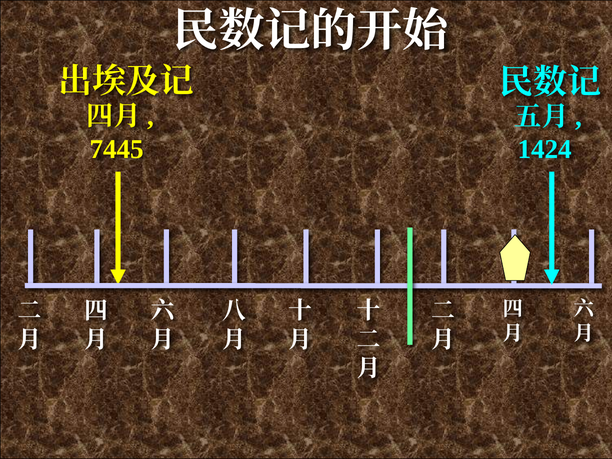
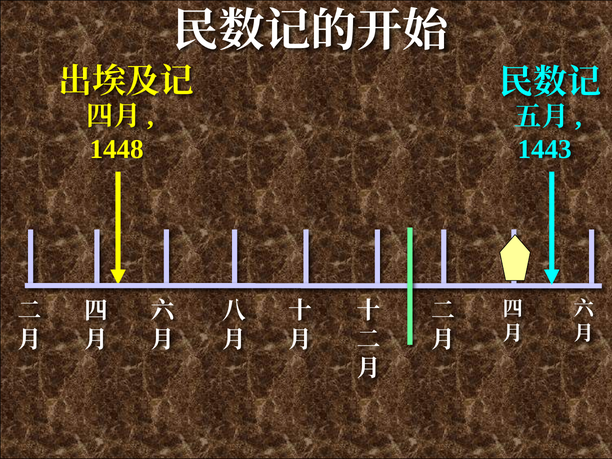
7445: 7445 -> 1448 (117, 149)
1424: 1424 -> 1443 (545, 149)
